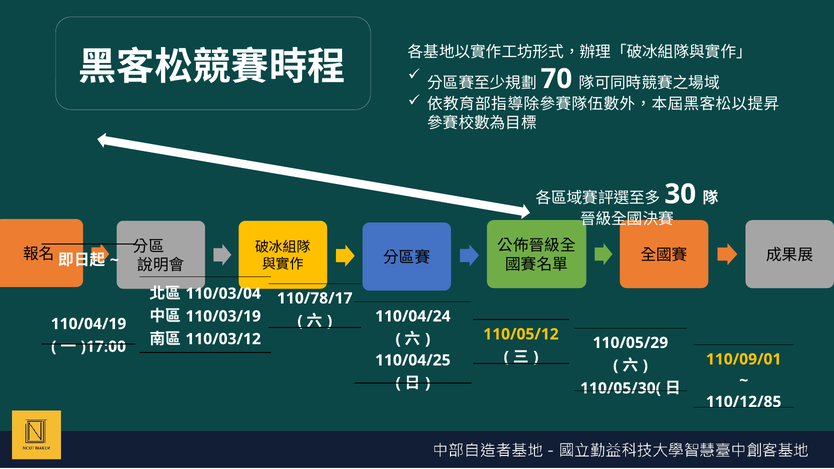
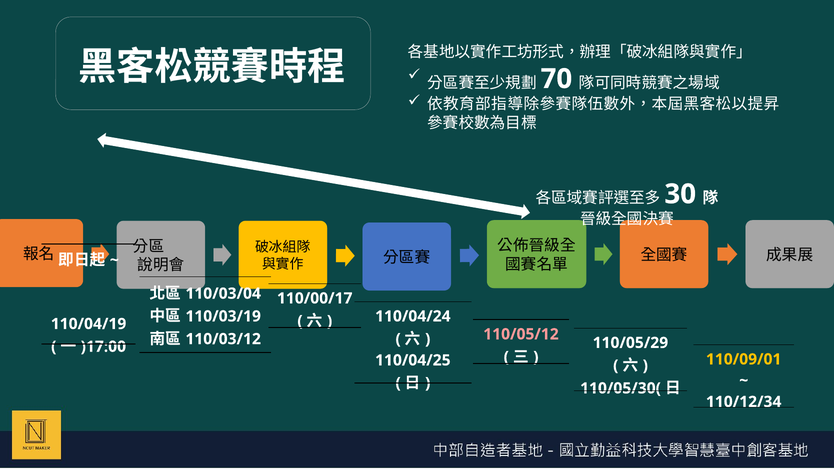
110/78/17: 110/78/17 -> 110/00/17 (315, 298)
110/05/12 colour: yellow -> pink (521, 334)
110/12/85: 110/12/85 -> 110/12/34 (744, 402)
